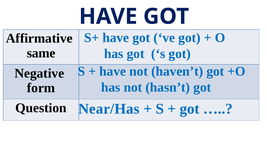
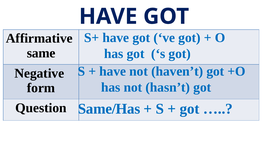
Near/Has: Near/Has -> Same/Has (109, 109)
